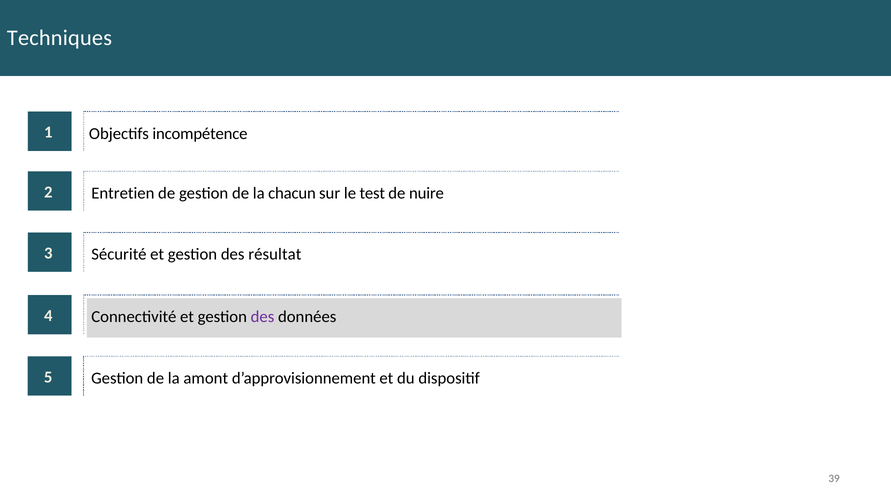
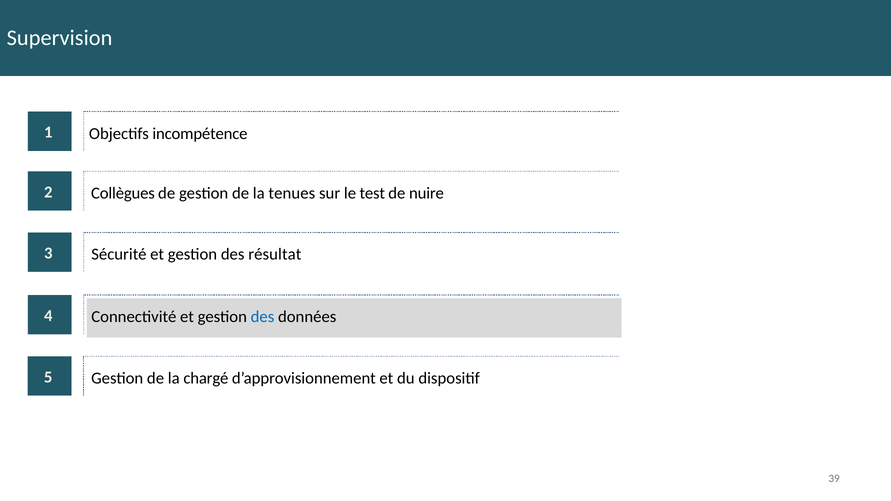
Techniques: Techniques -> Supervision (60, 38)
Entretien: Entretien -> Collègues (123, 193)
chacun: chacun -> tenues (292, 193)
des colour: purple -> blue (263, 317)
amont: amont -> chargé (206, 378)
